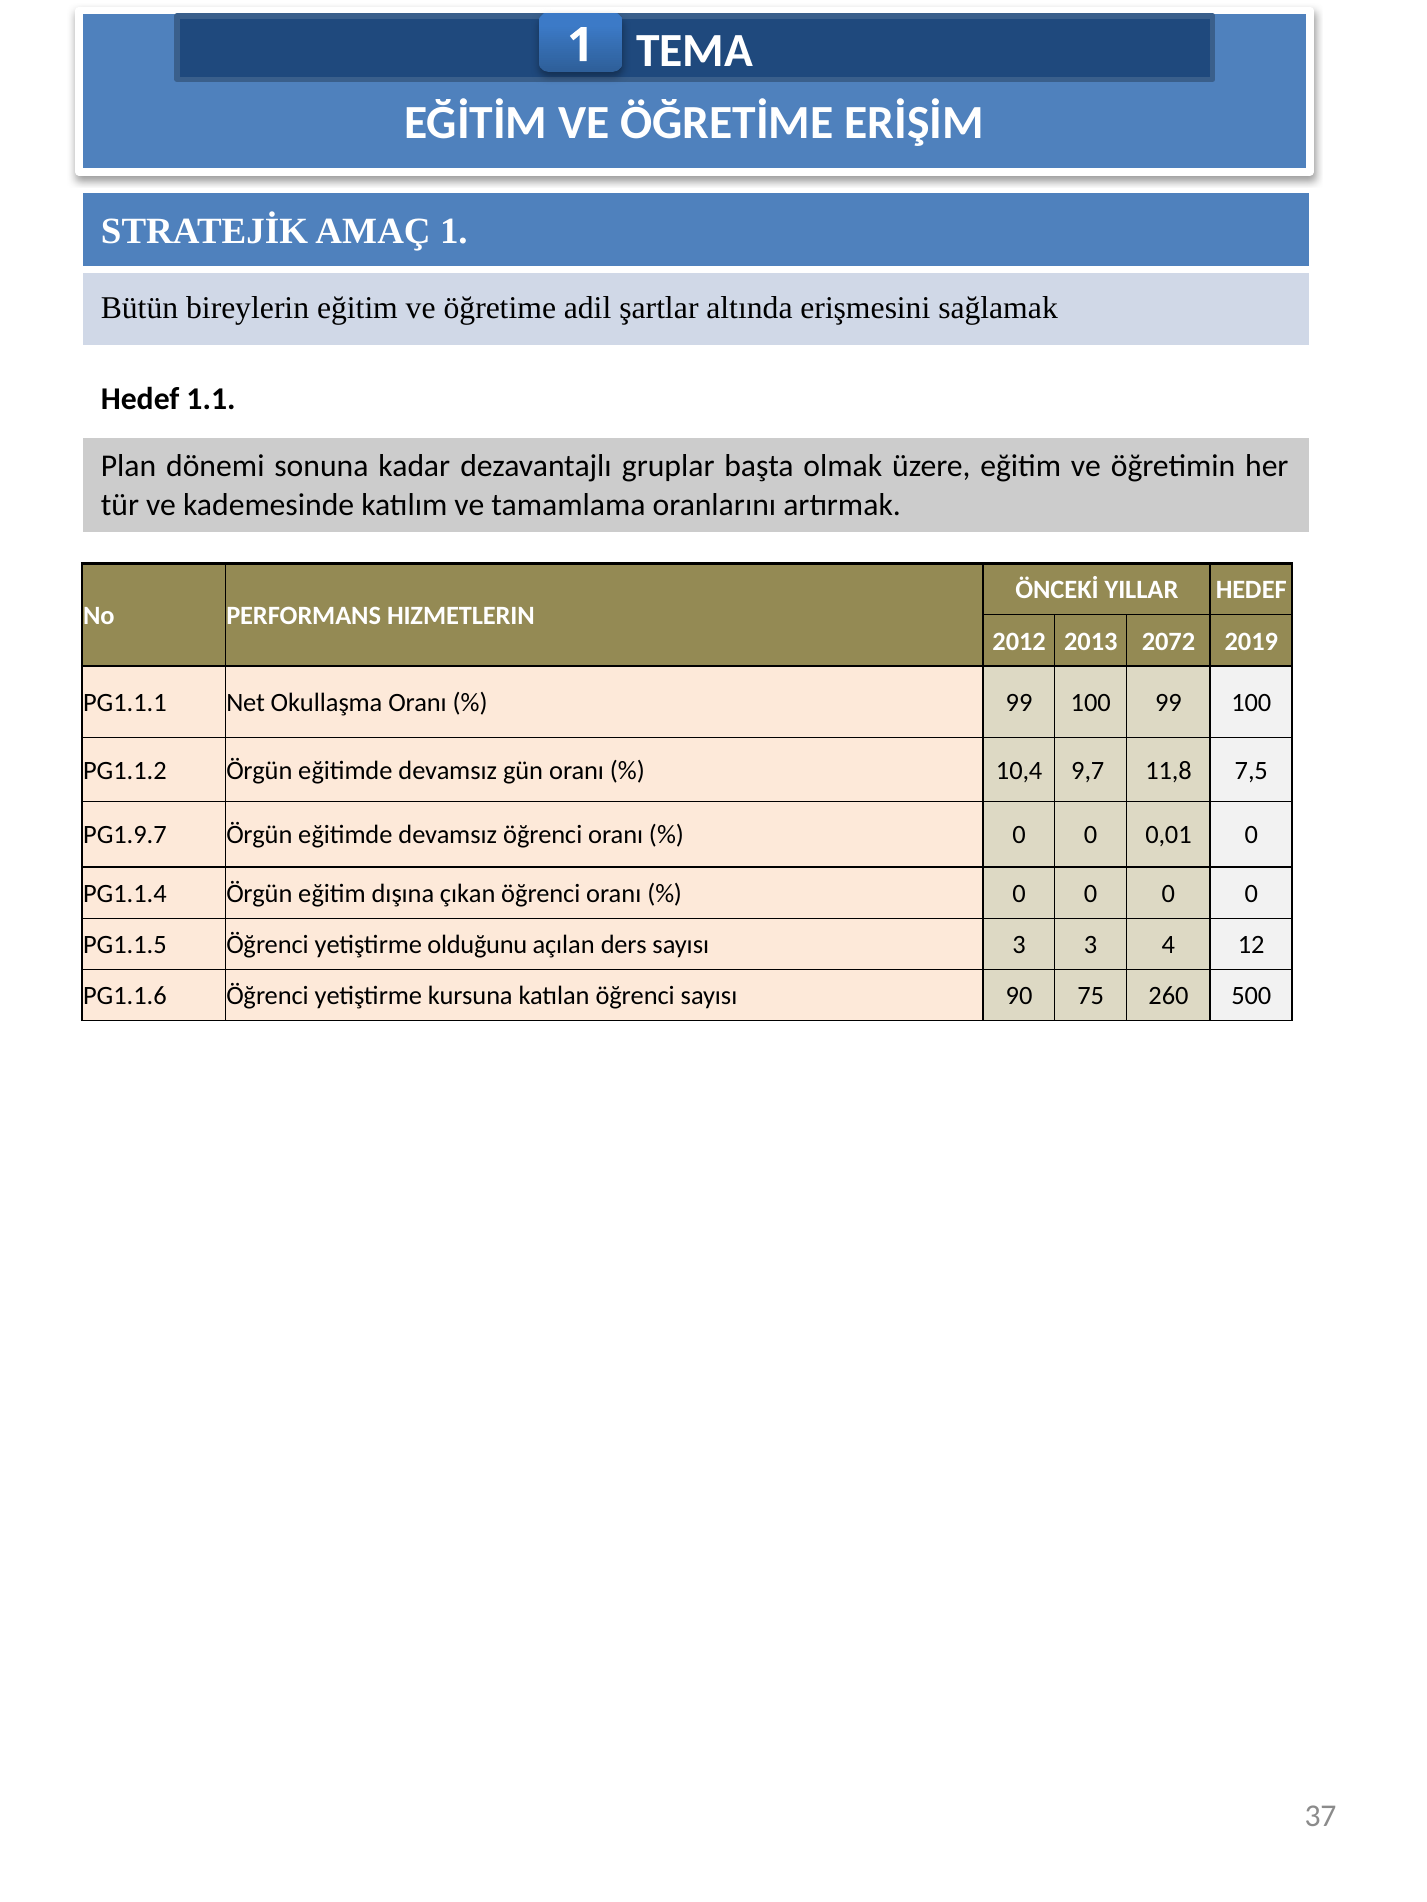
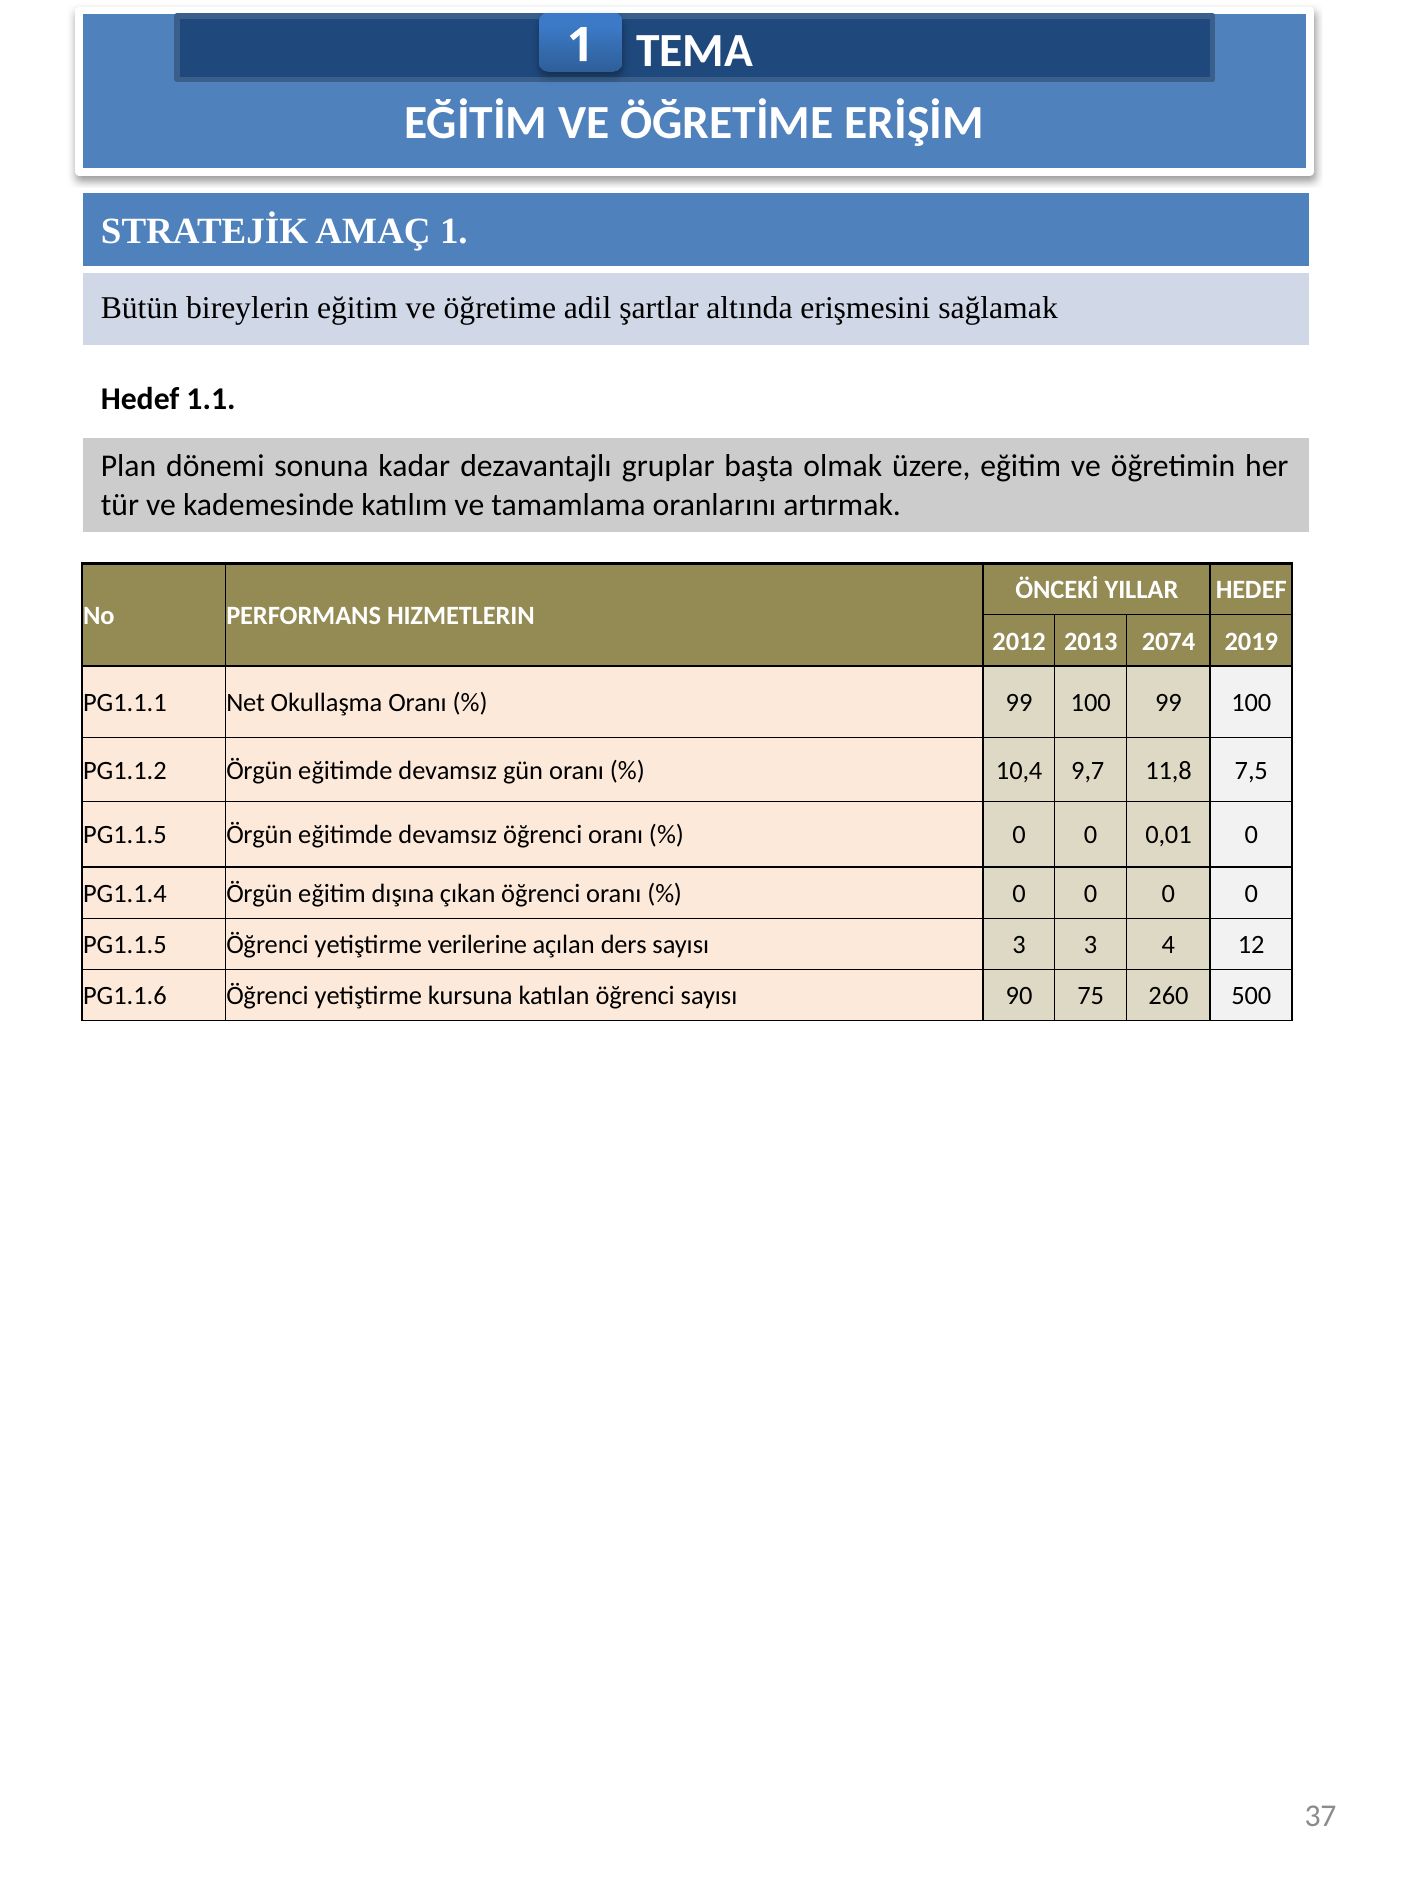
2072: 2072 -> 2074 (1168, 642)
PG1.9.7: PG1.9.7 -> PG1.1.5 (125, 835)
olduğunu: olduğunu -> verilerine (477, 945)
